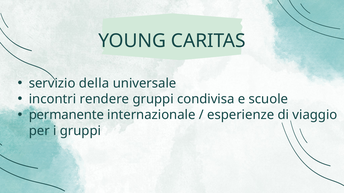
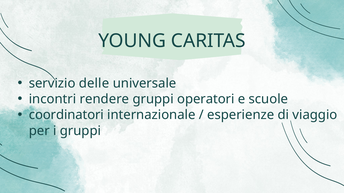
della: della -> delle (94, 83)
condivisa: condivisa -> operatori (206, 99)
permanente: permanente -> coordinatori (66, 115)
